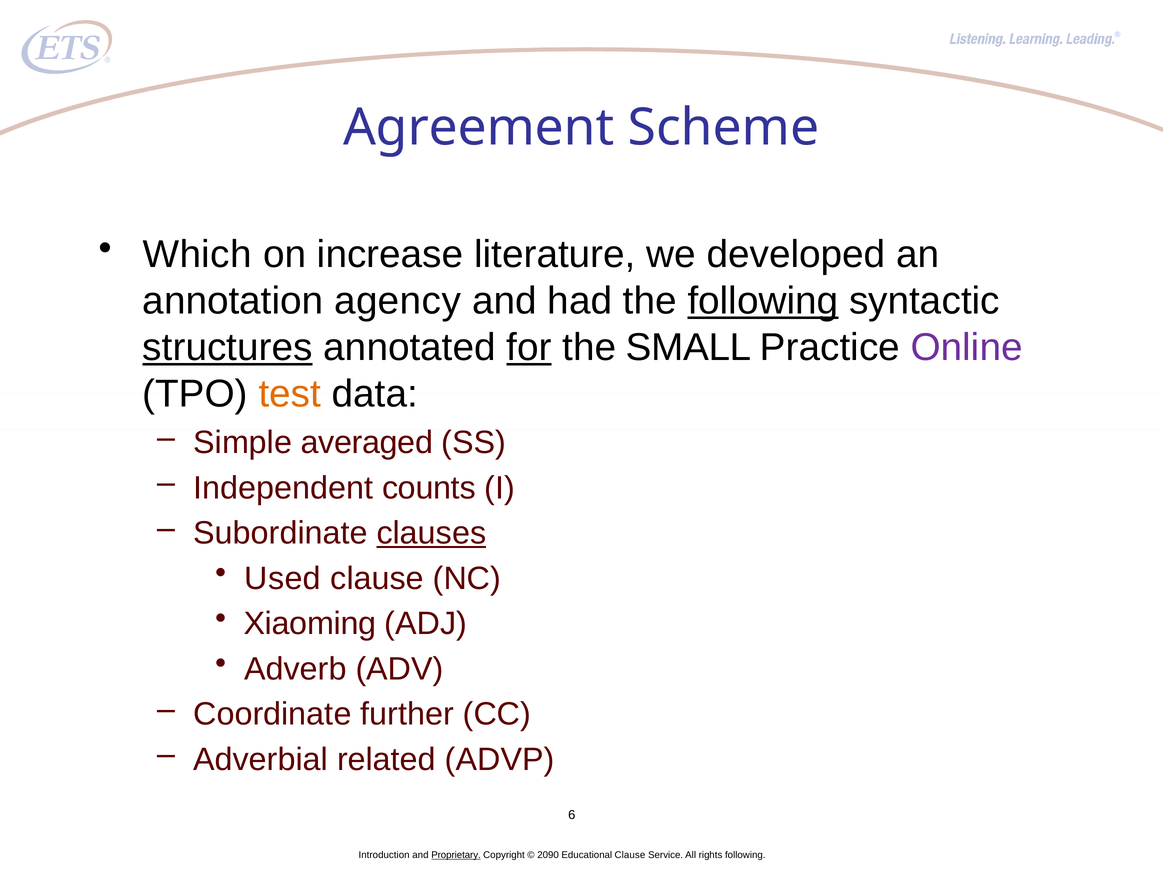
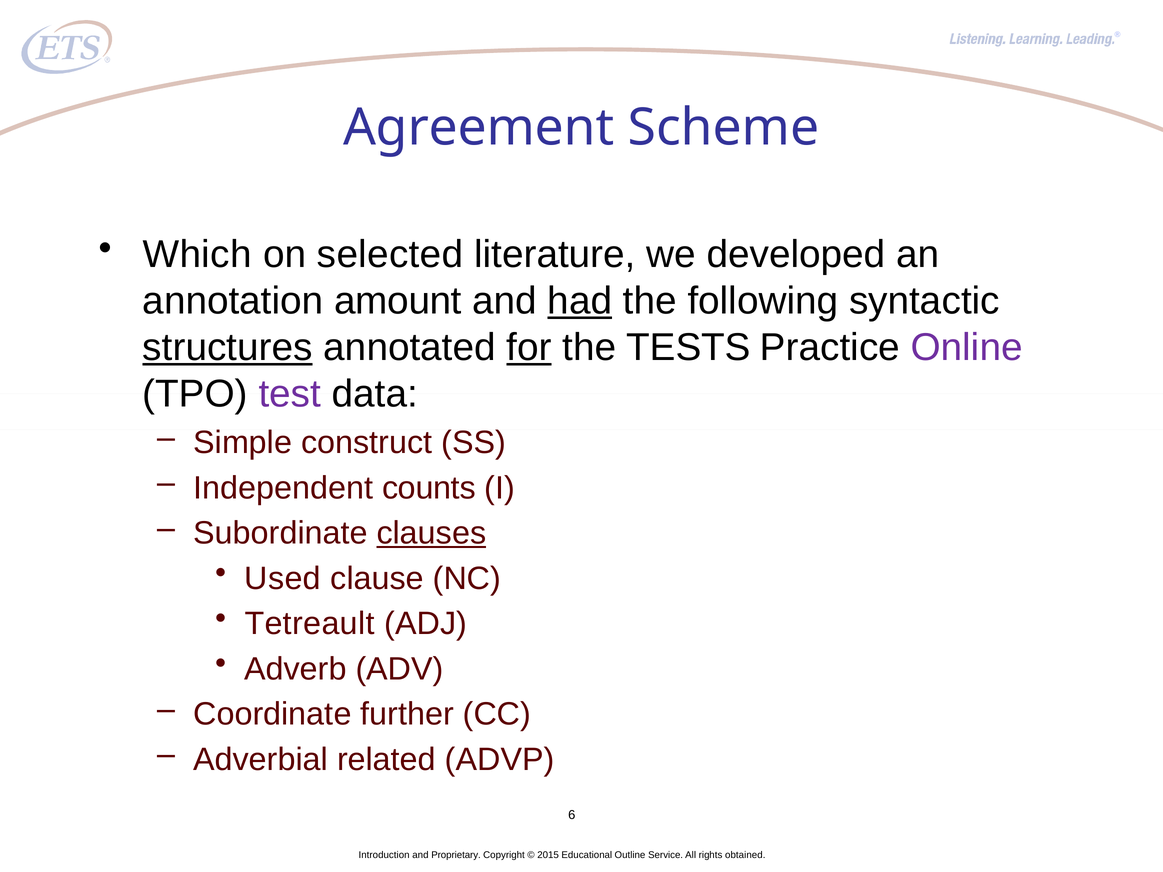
increase: increase -> selected (390, 255)
agency: agency -> amount (398, 301)
had underline: none -> present (580, 301)
following underline: present -> none (763, 301)
SMALL: SMALL -> TESTS (689, 348)
test colour: orange -> purple (290, 394)
averaged: averaged -> construct (367, 443)
Xiaoming: Xiaoming -> Tetreault (310, 624)
Proprietary underline: present -> none (456, 855)
2090: 2090 -> 2015 (548, 855)
Educational Clause: Clause -> Outline (630, 855)
rights following: following -> obtained (745, 855)
